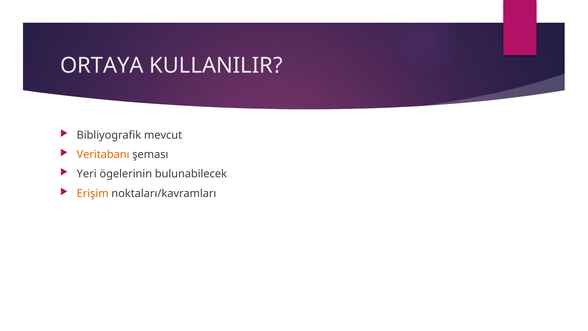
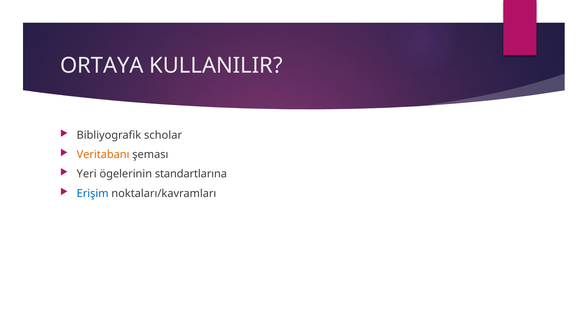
mevcut: mevcut -> scholar (163, 135)
bulunabilecek: bulunabilecek -> standartlarına (191, 174)
Erişim colour: orange -> blue (93, 193)
